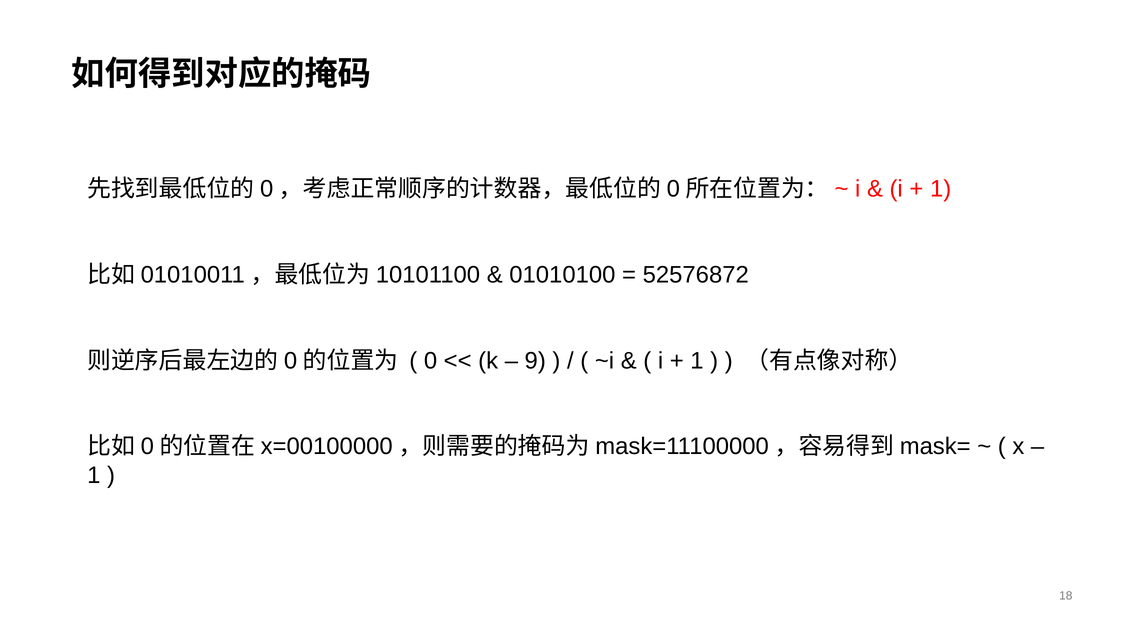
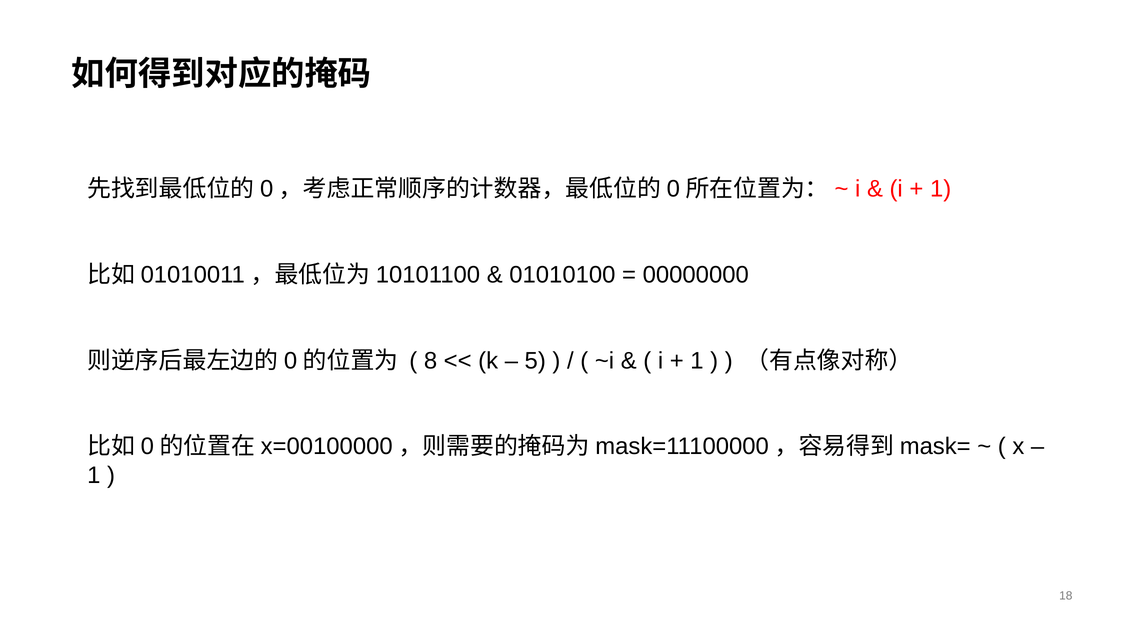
52576872: 52576872 -> 00000000 (696, 275)
0: 0 -> 8 (431, 360)
9: 9 -> 5 (535, 360)
